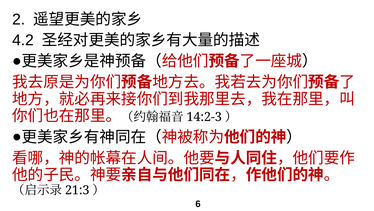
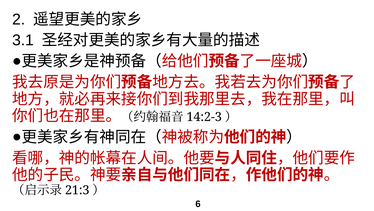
4.2: 4.2 -> 3.1 (23, 40)
